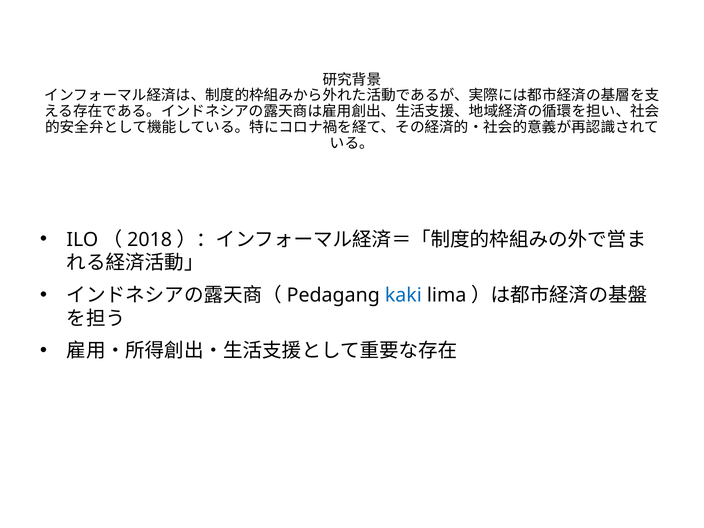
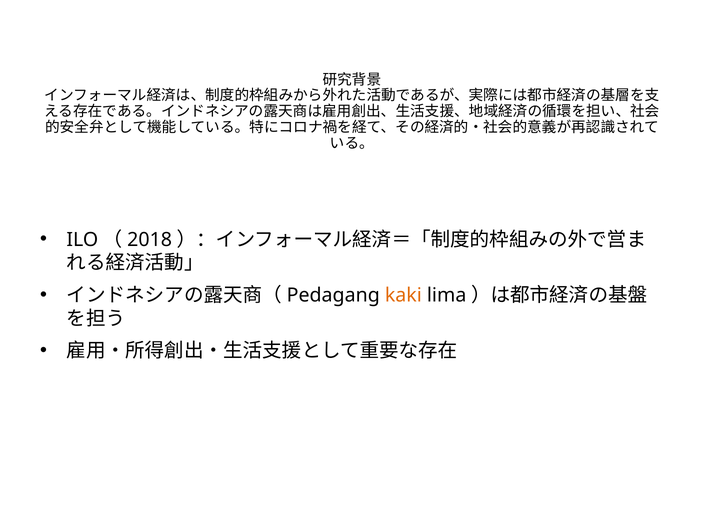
kaki colour: blue -> orange (403, 295)
